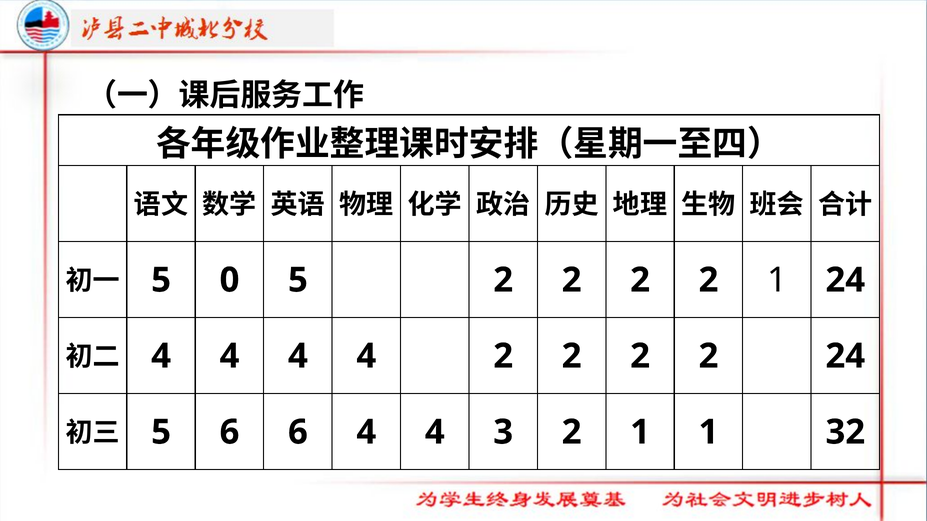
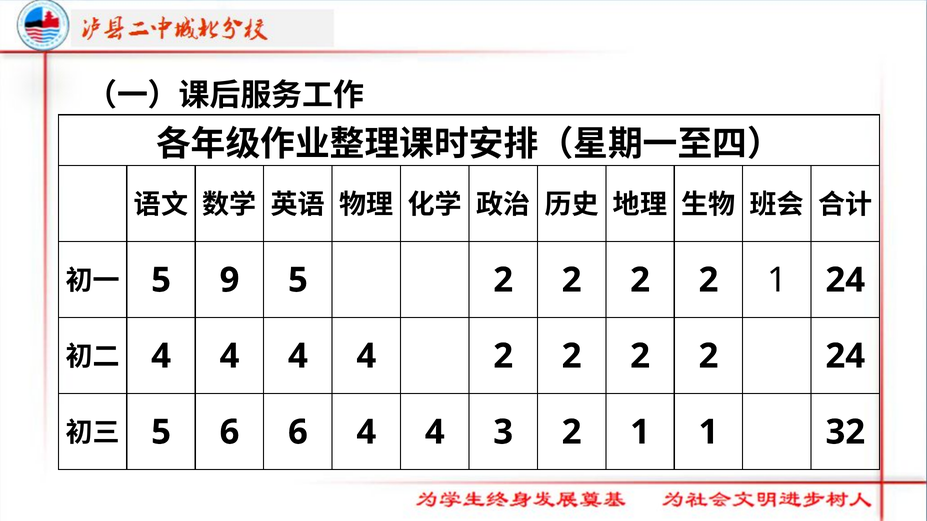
0: 0 -> 9 (230, 280)
